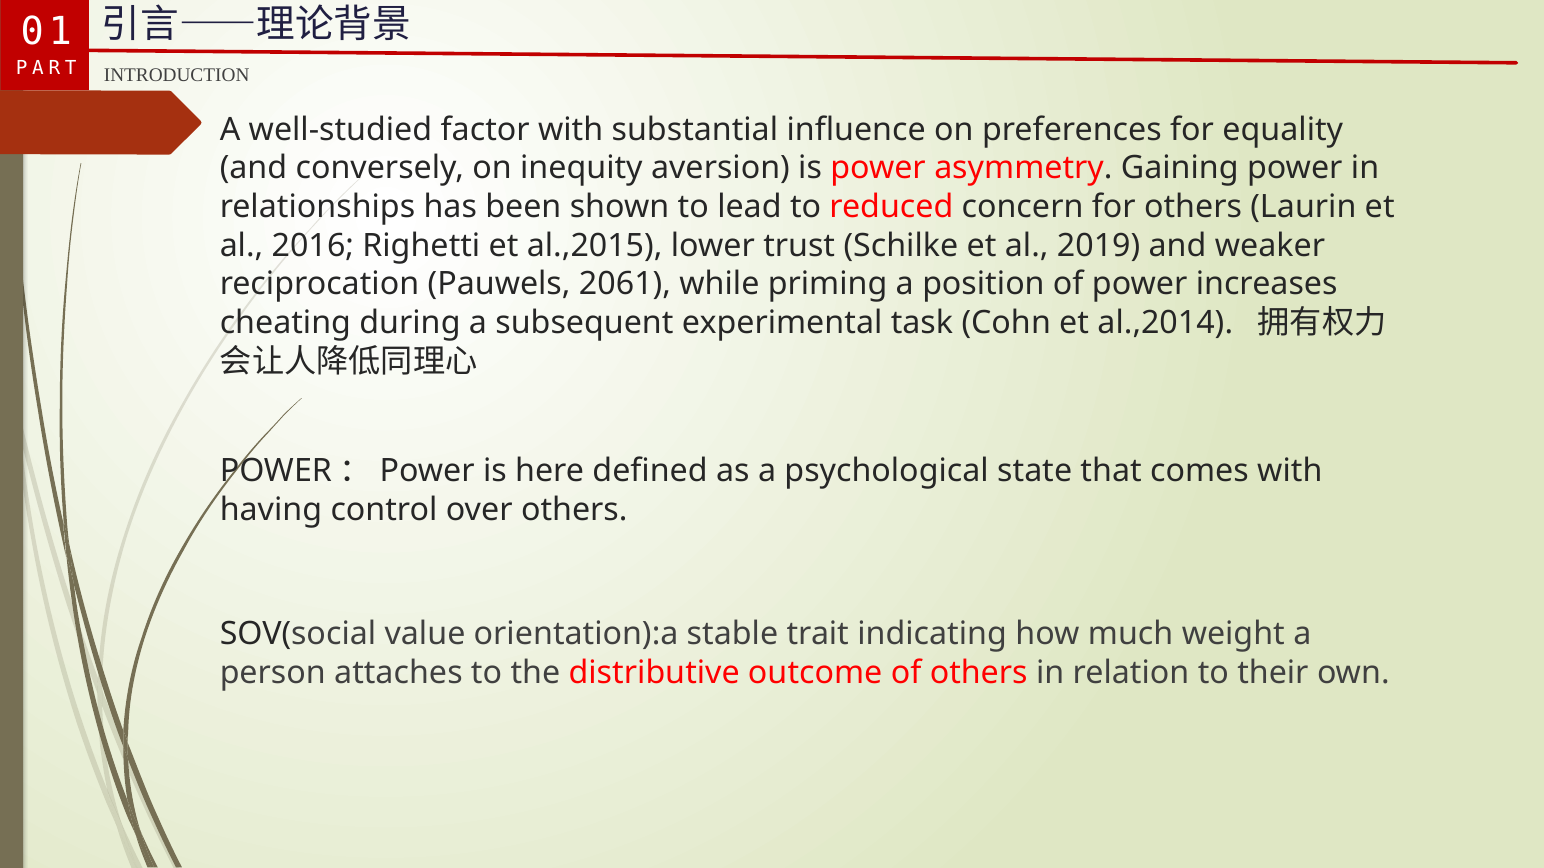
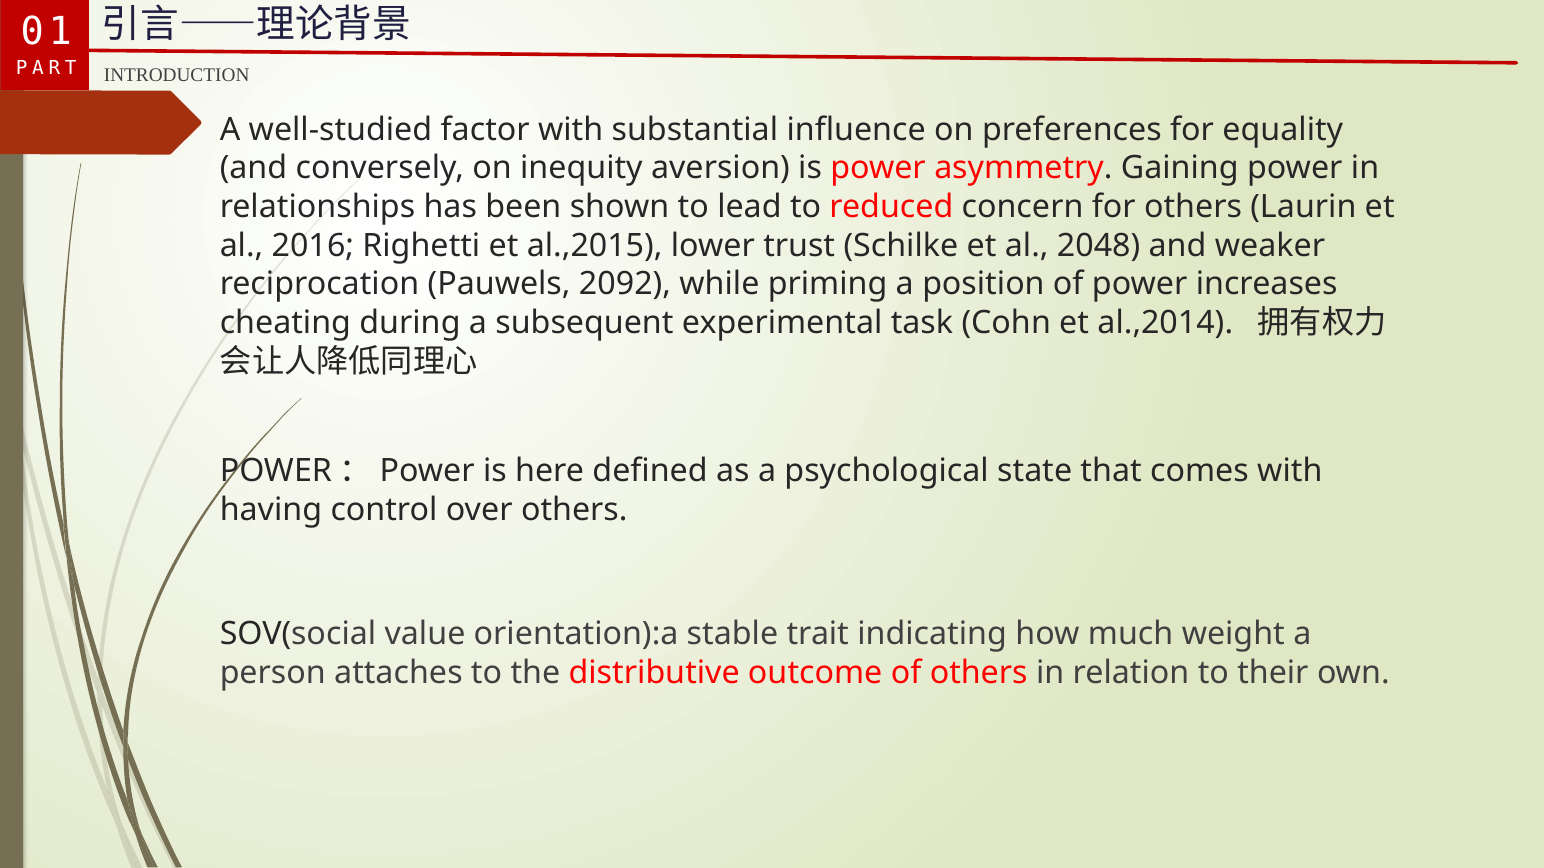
2019: 2019 -> 2048 (1099, 246)
2061: 2061 -> 2092 (625, 284)
